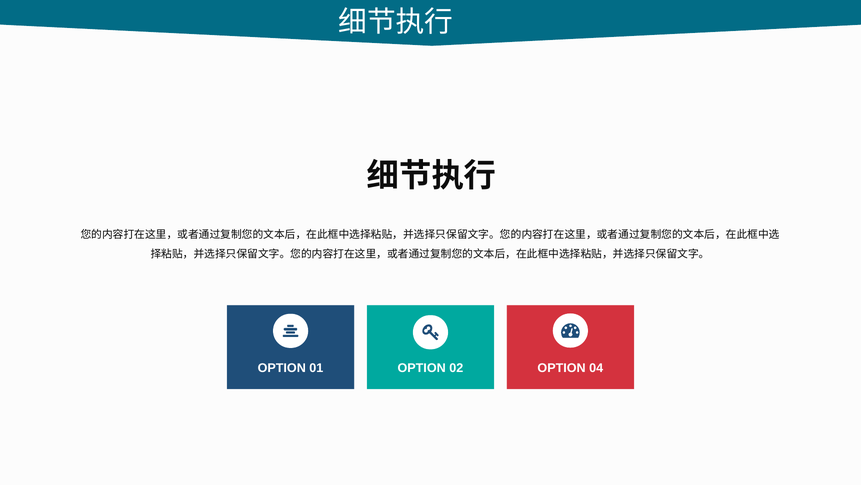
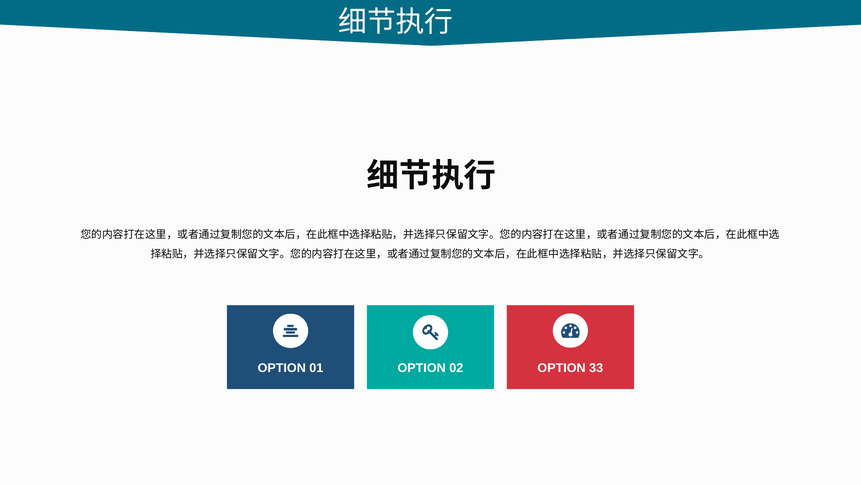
04: 04 -> 33 (596, 368)
